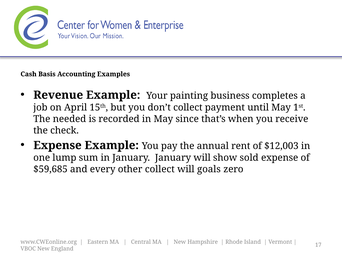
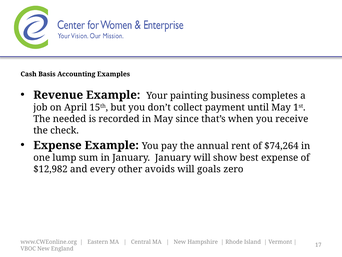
$12,003: $12,003 -> $74,264 (281, 146)
sold: sold -> best (249, 157)
$59,685: $59,685 -> $12,982 (50, 169)
other collect: collect -> avoids (160, 169)
